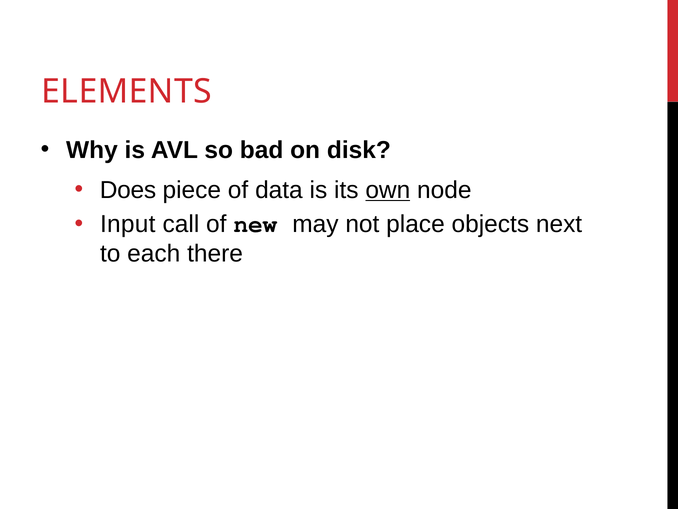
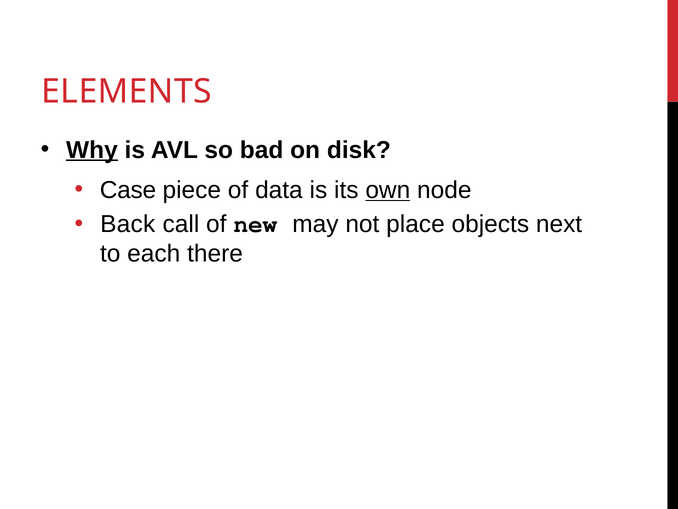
Why underline: none -> present (92, 150)
Does: Does -> Case (128, 190)
Input: Input -> Back (128, 224)
